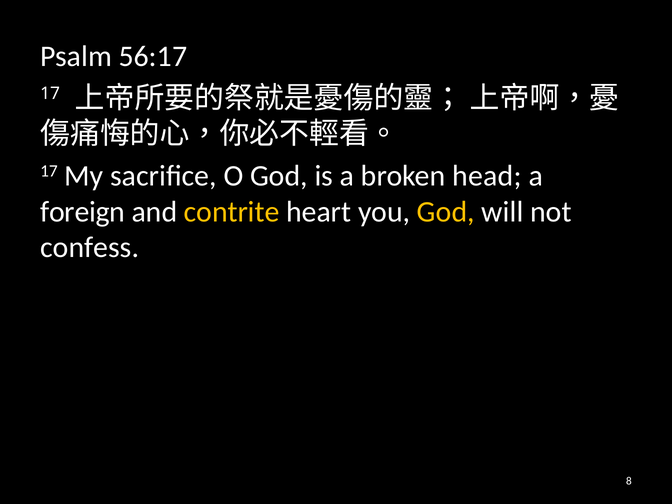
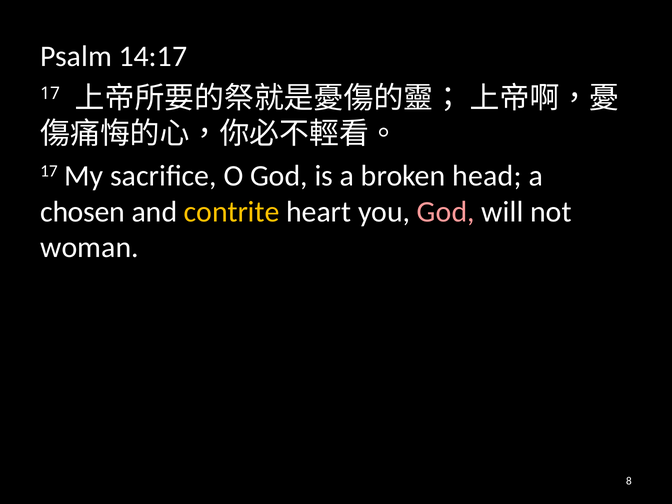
56:17: 56:17 -> 14:17 (153, 56)
foreign: foreign -> chosen (83, 212)
God colour: yellow -> pink (446, 212)
confess: confess -> woman (90, 248)
